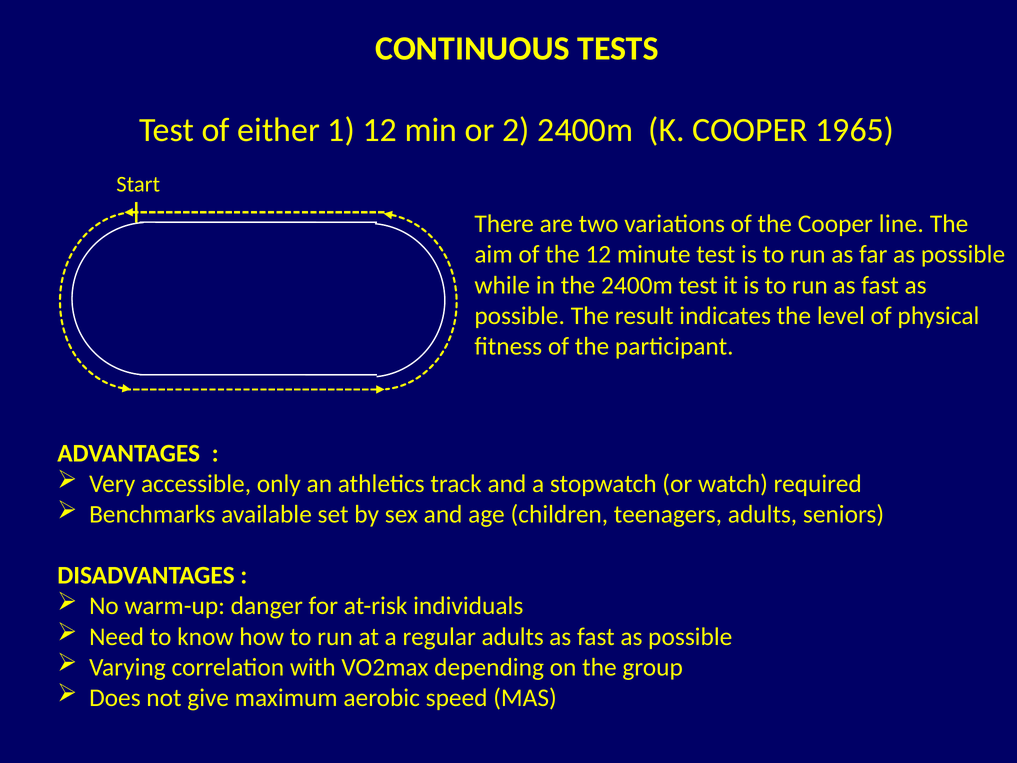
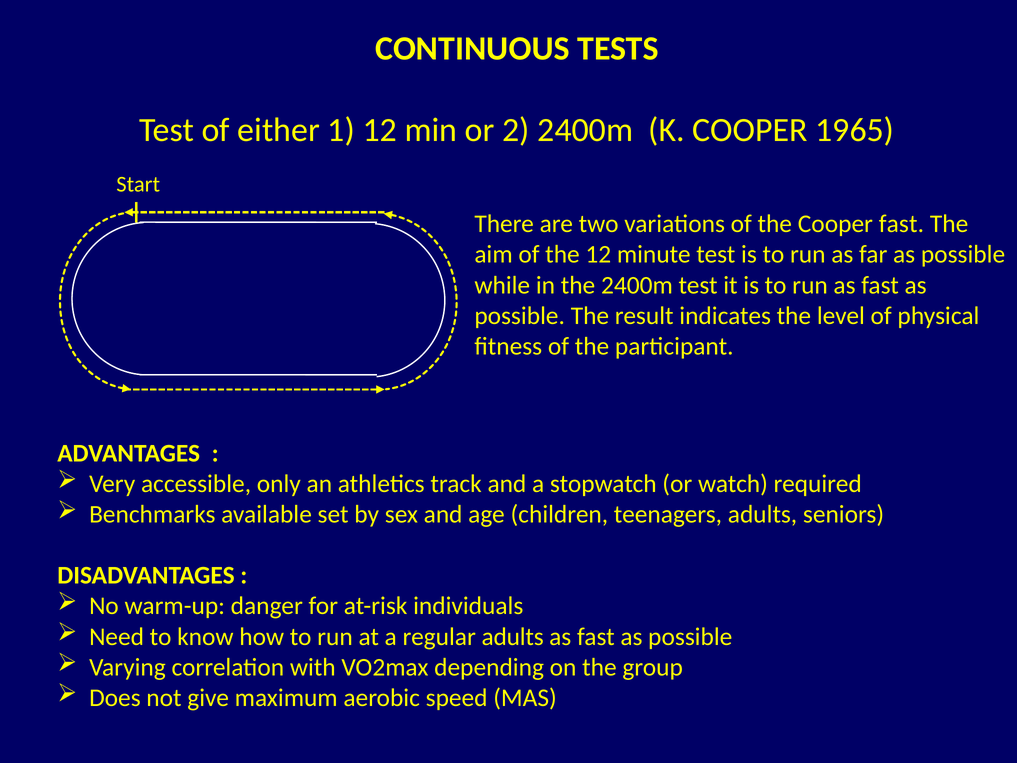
Cooper line: line -> fast (901, 224)
